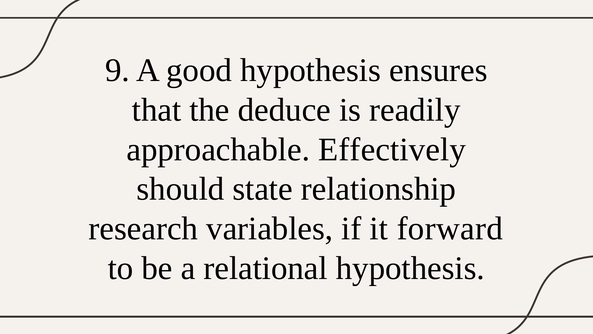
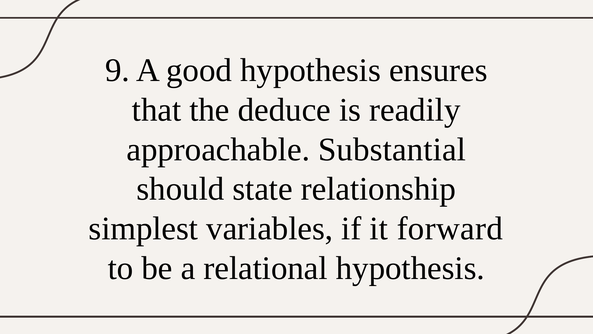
Effectively: Effectively -> Substantial (392, 149)
research: research -> simplest (143, 228)
